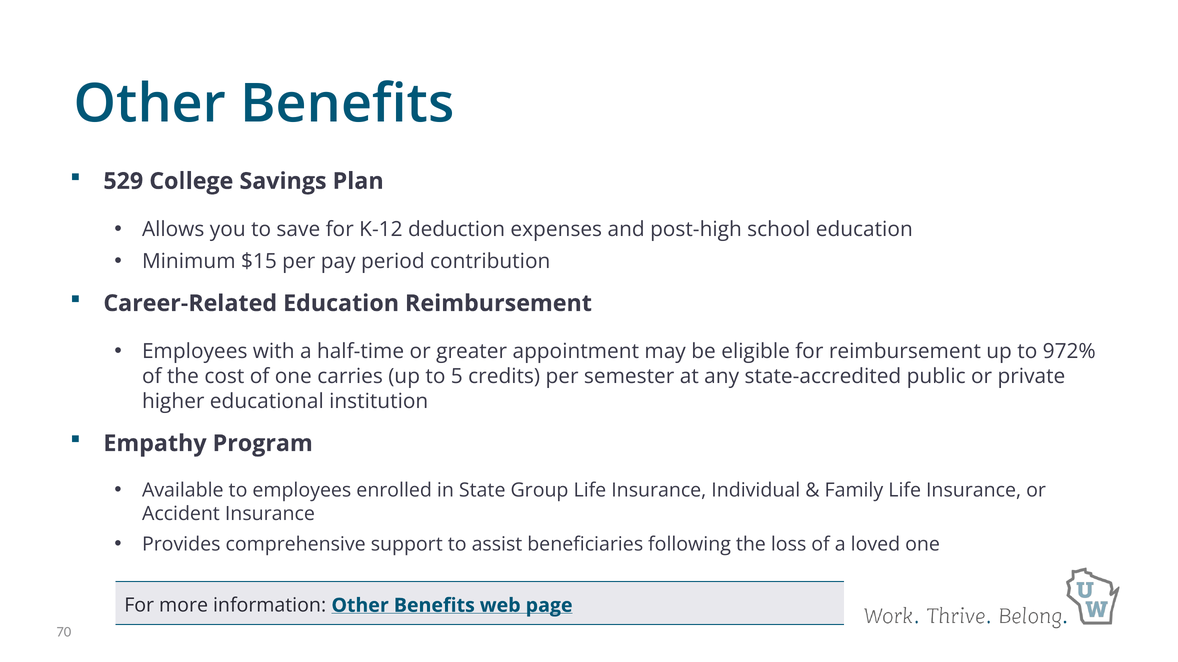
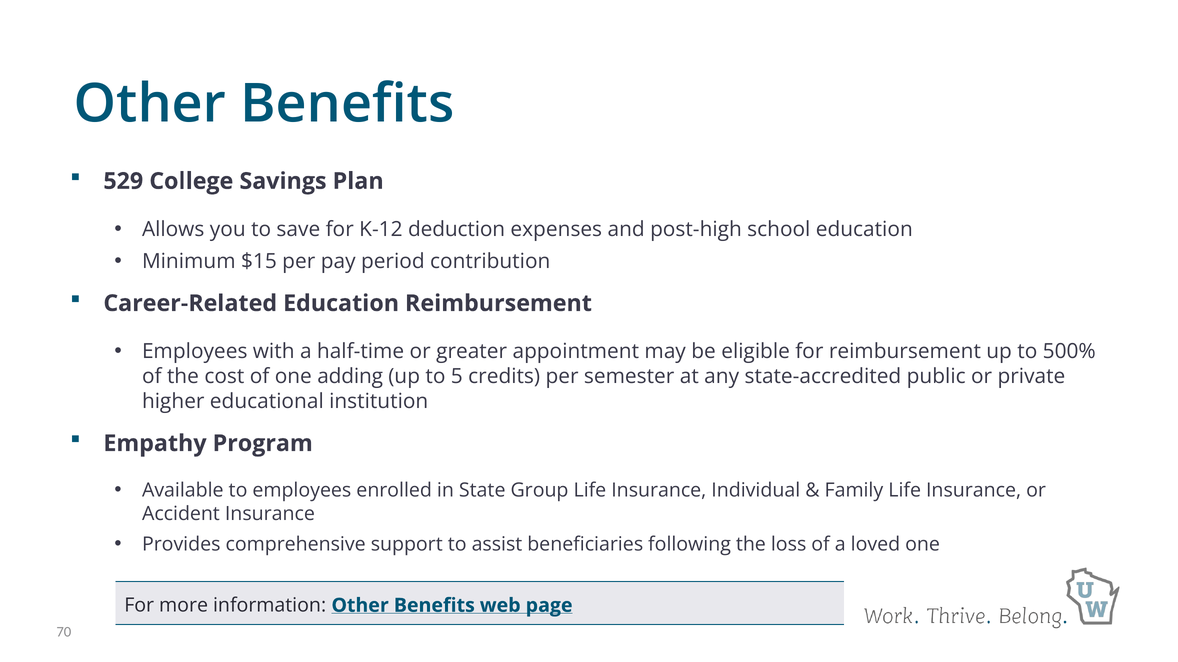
972%: 972% -> 500% (1069, 352)
carries: carries -> adding (350, 377)
